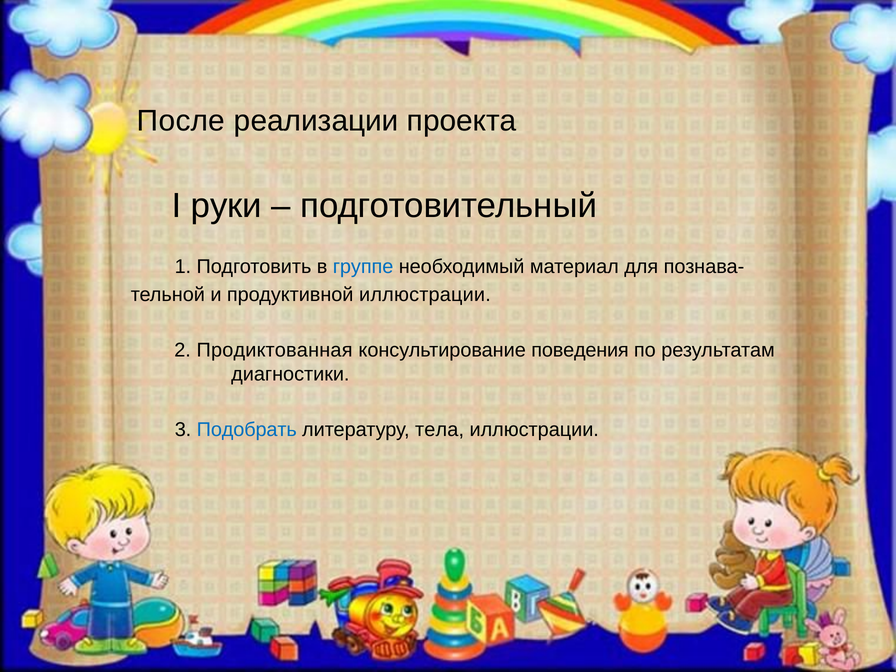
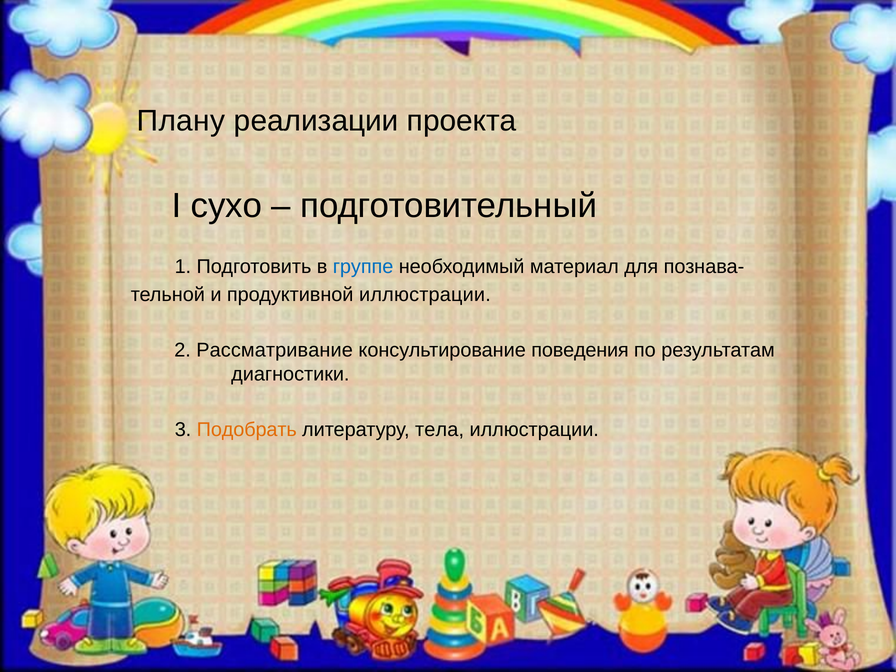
После: После -> Плану (181, 121)
руки: руки -> сухо (226, 206)
Продиктованная: Продиктованная -> Рассматривание (275, 350)
Подобрать colour: blue -> orange (247, 430)
